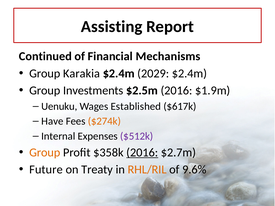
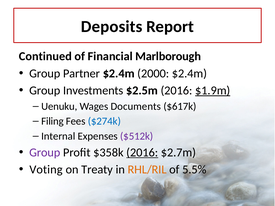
Assisting: Assisting -> Deposits (112, 27)
Mechanisms: Mechanisms -> Marlborough (168, 56)
Karakia: Karakia -> Partner (82, 74)
2029: 2029 -> 2000 (153, 74)
$1.9m underline: none -> present (213, 91)
Established: Established -> Documents (136, 106)
Have: Have -> Filing (52, 121)
$274k colour: orange -> blue (104, 121)
Group colour: orange -> purple (45, 153)
Future: Future -> Voting (46, 170)
9.6%: 9.6% -> 5.5% (194, 170)
